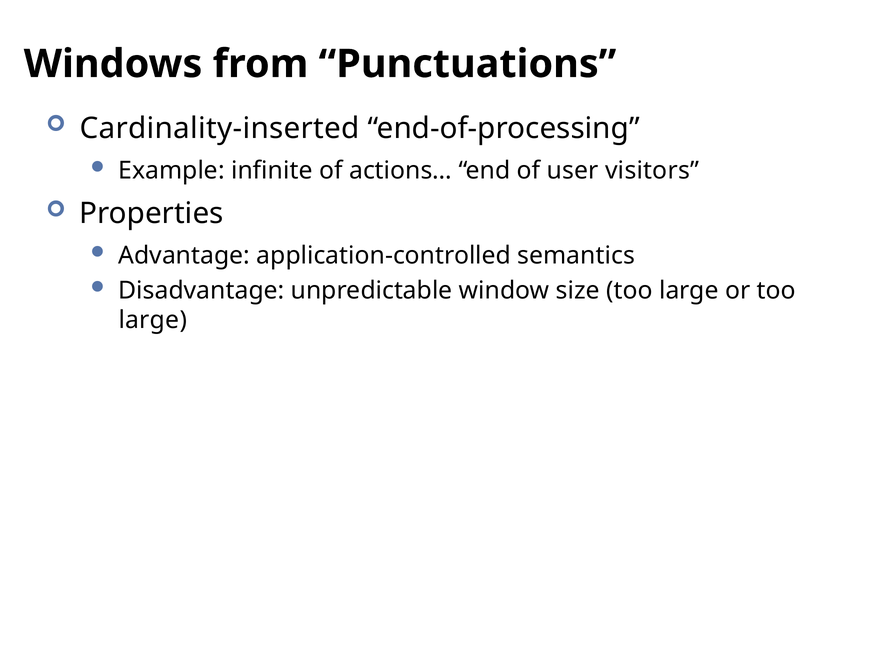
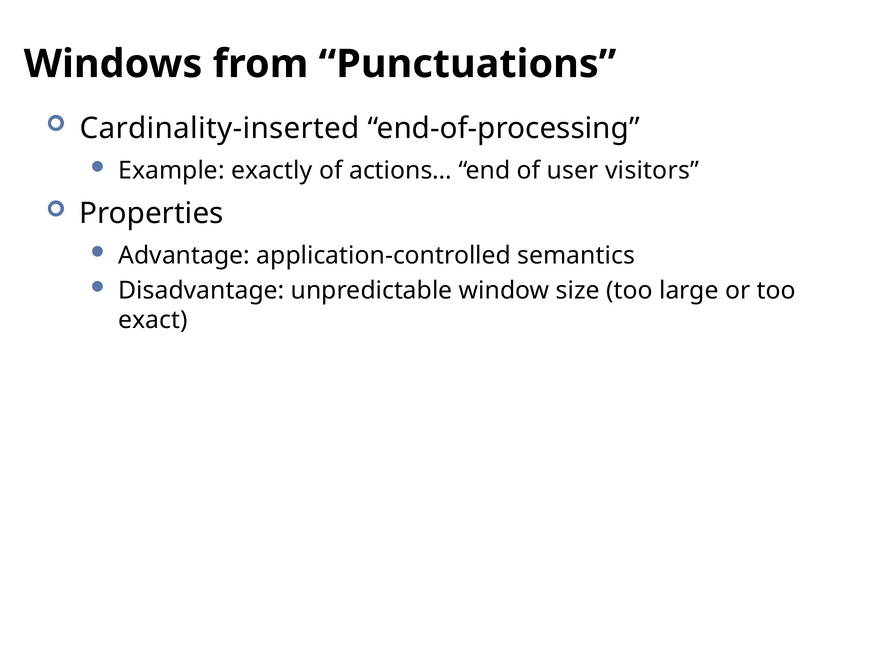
infinite: infinite -> exactly (272, 171)
large: large -> exact (153, 320)
